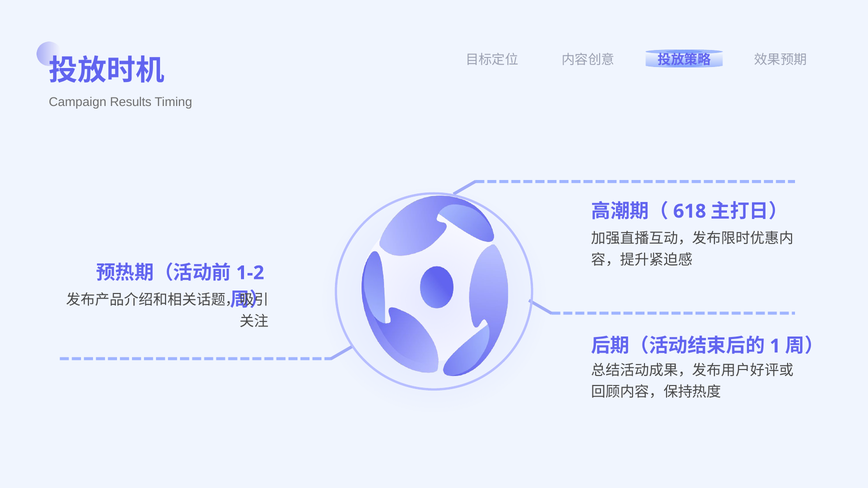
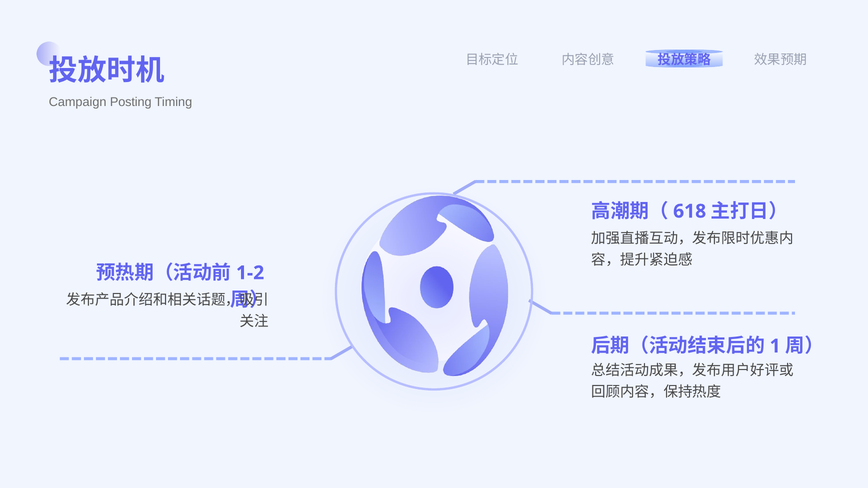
Results: Results -> Posting (131, 102)
